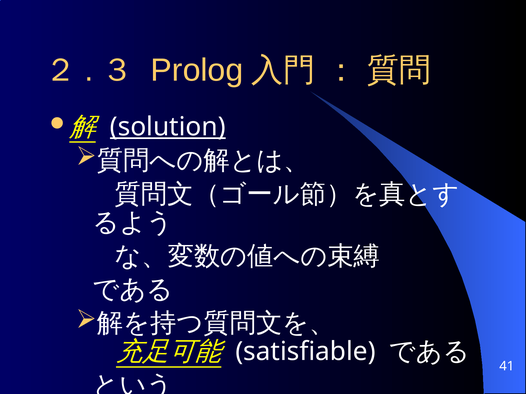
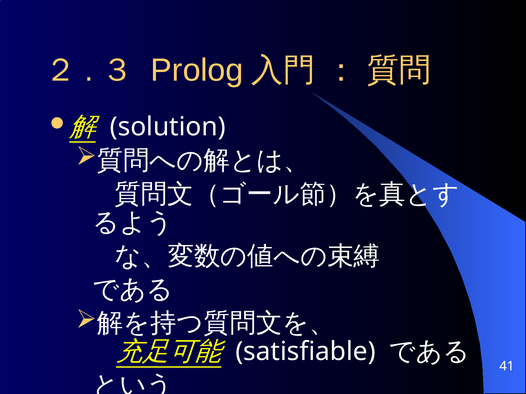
solution underline: present -> none (168, 127)
